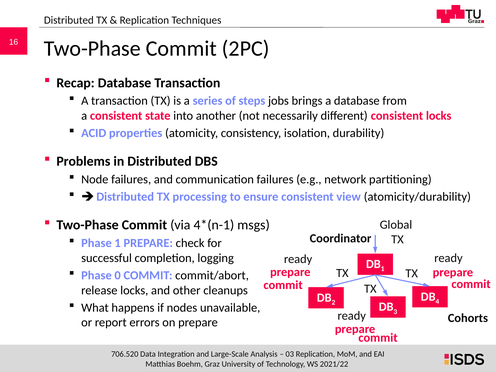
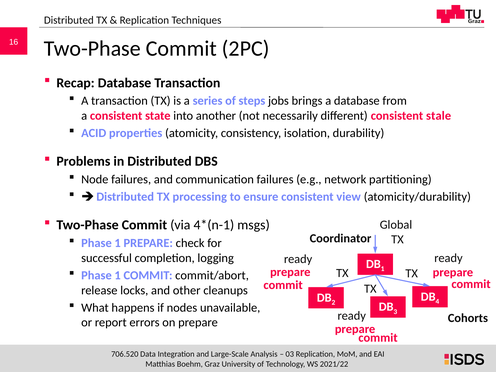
consistent locks: locks -> stale (439, 116)
0: 0 -> 1 (118, 275)
